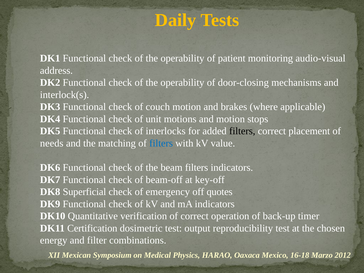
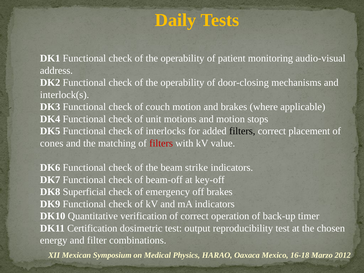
needs: needs -> cones (52, 143)
filters colour: blue -> red (161, 143)
beam filters: filters -> strike (197, 168)
off quotes: quotes -> brakes (220, 192)
